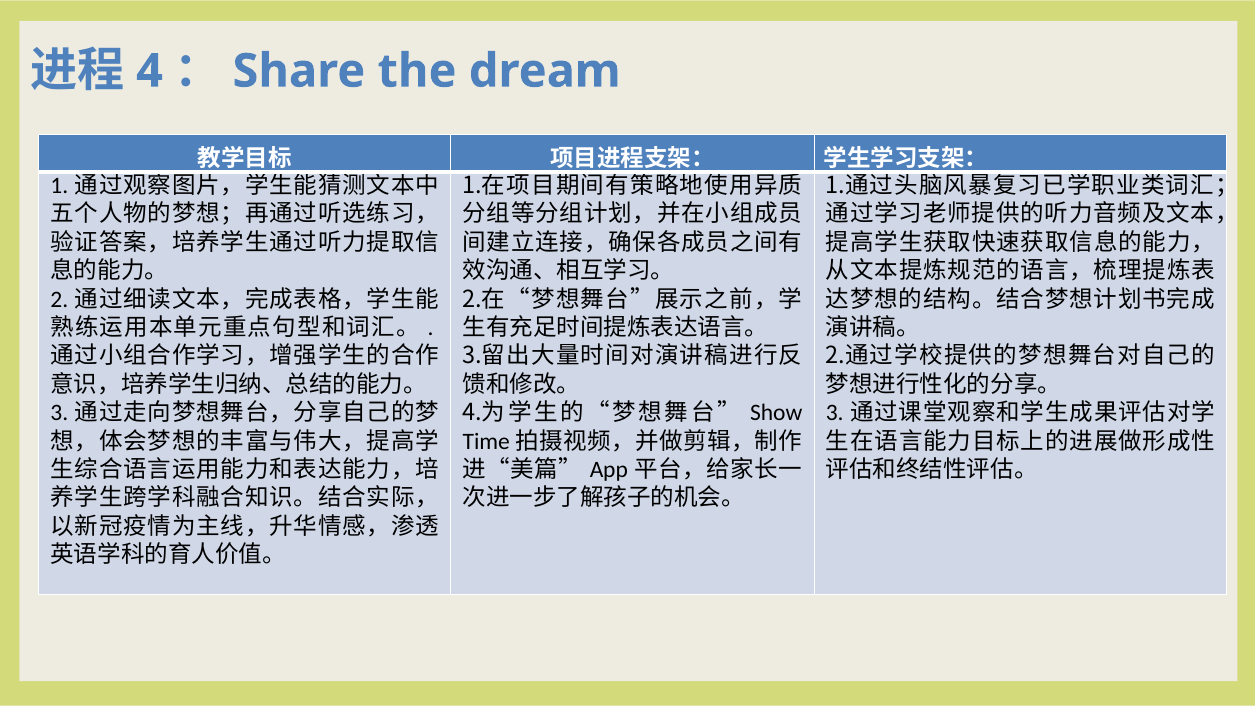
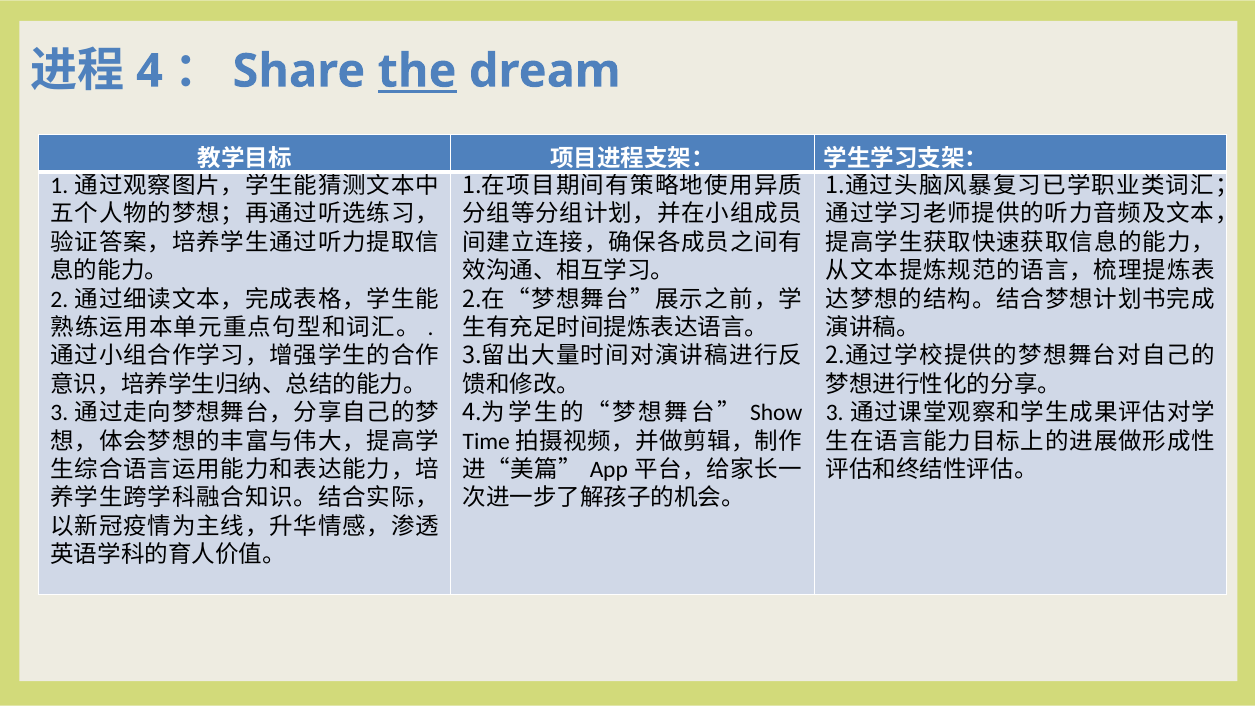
the underline: none -> present (417, 71)
